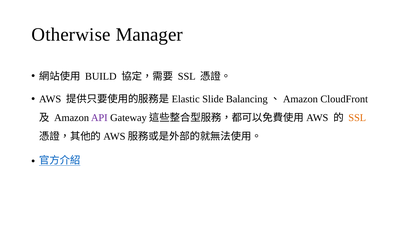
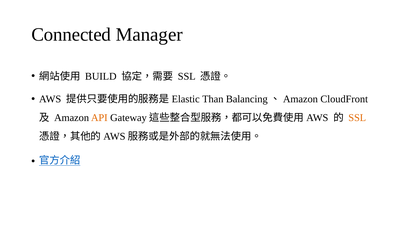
Otherwise: Otherwise -> Connected (71, 35)
Slide: Slide -> Than (213, 99)
API colour: purple -> orange (99, 118)
